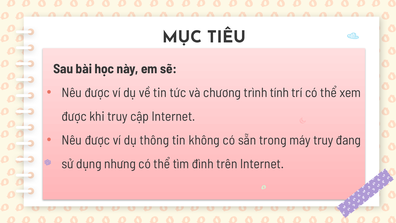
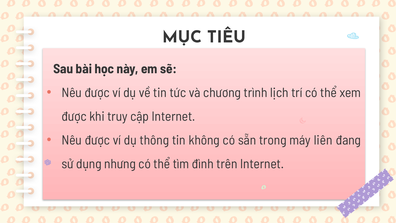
tính: tính -> lịch (279, 93)
máy truy: truy -> liên (323, 140)
